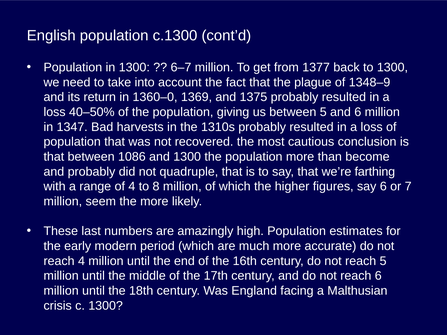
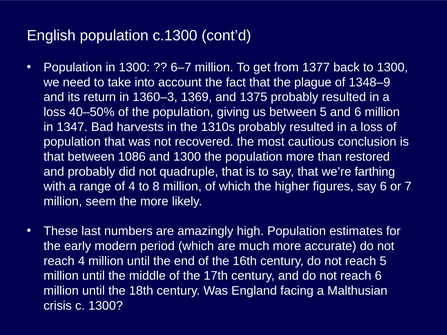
1360–0: 1360–0 -> 1360–3 (155, 97)
become: become -> restored (368, 157)
